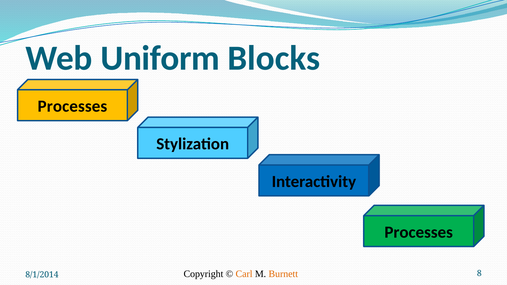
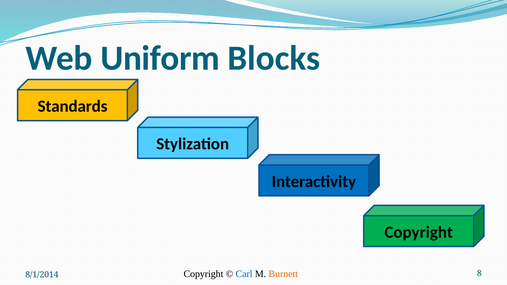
Processes: Processes -> Standards (73, 106)
Processes: Processes -> Copyright (419, 232)
Carl colour: orange -> blue (244, 274)
